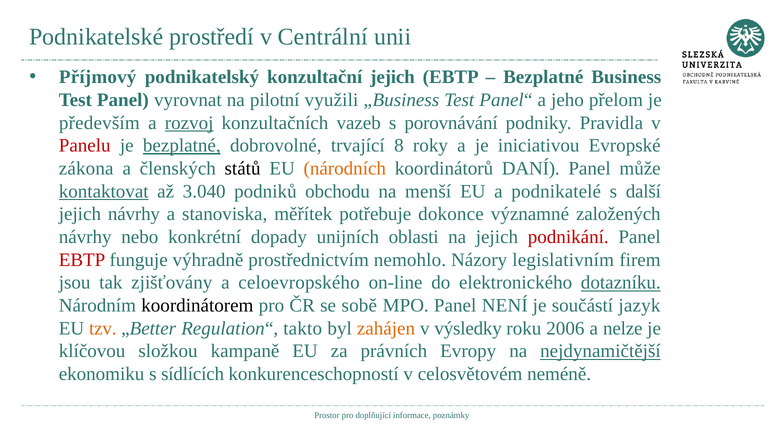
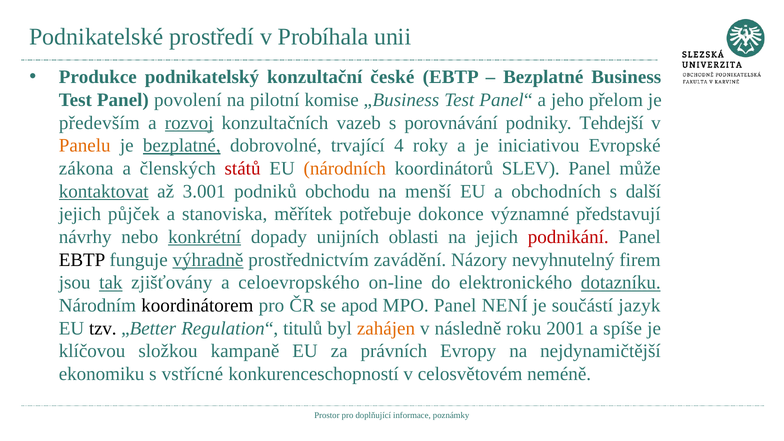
Centrální: Centrální -> Probíhala (323, 37)
Příjmový: Příjmový -> Produkce (98, 77)
konzultační jejich: jejich -> české (392, 77)
vyrovnat: vyrovnat -> povolení (188, 100)
využili: využili -> komise (332, 100)
Pravidla: Pravidla -> Tehdejší (611, 123)
Panelu colour: red -> orange (85, 146)
8: 8 -> 4 (399, 146)
států colour: black -> red (243, 168)
DANÍ: DANÍ -> SLEV (531, 168)
3.040: 3.040 -> 3.001 (204, 191)
podnikatelé: podnikatelé -> obchodních (556, 191)
jejich návrhy: návrhy -> půjček (134, 214)
založených: založených -> představují (618, 214)
konkrétní underline: none -> present (205, 237)
EBTP colour: red -> black (82, 260)
výhradně underline: none -> present (208, 260)
nemohlo: nemohlo -> zavádění (410, 260)
legislativním: legislativním -> nevyhnutelný (563, 260)
tak underline: none -> present (111, 283)
sobě: sobě -> apod (359, 305)
tzv colour: orange -> black (103, 328)
takto: takto -> titulů (303, 328)
výsledky: výsledky -> následně (468, 328)
2006: 2006 -> 2001 (565, 328)
nelze: nelze -> spíše (623, 328)
nejdynamičtější underline: present -> none (600, 351)
sídlících: sídlících -> vstřícné (192, 374)
